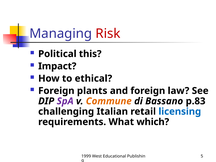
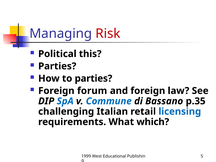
Impact: Impact -> Parties (57, 66)
to ethical: ethical -> parties (93, 78)
plants: plants -> forum (92, 91)
SpA colour: purple -> blue (65, 101)
Commune colour: orange -> blue (109, 101)
p.83: p.83 -> p.35 (196, 101)
